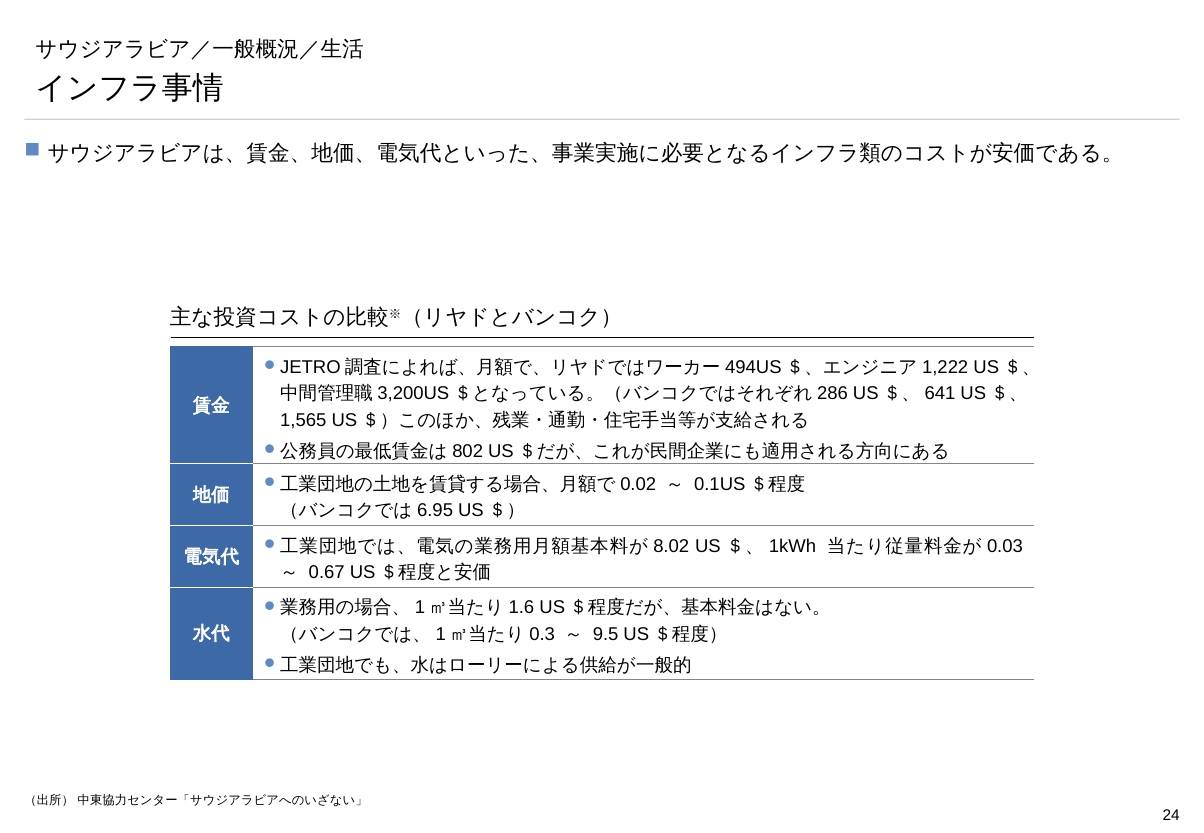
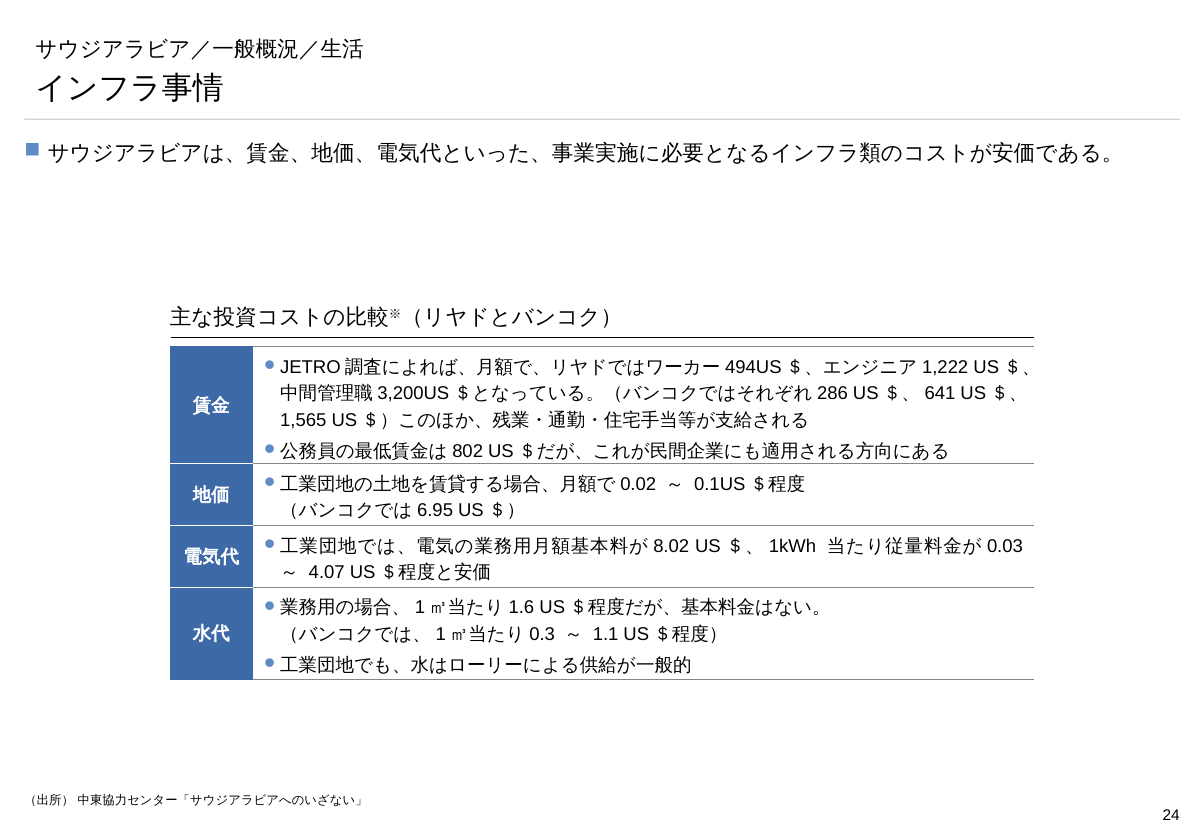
0.67: 0.67 -> 4.07 (327, 573)
9.5: 9.5 -> 1.1 (606, 635)
